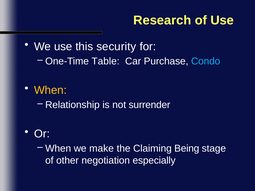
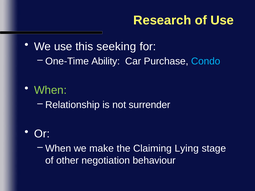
security: security -> seeking (116, 47)
Table: Table -> Ability (106, 61)
When colour: yellow -> light green (50, 90)
Being: Being -> Lying (187, 149)
especially: especially -> behaviour (154, 161)
